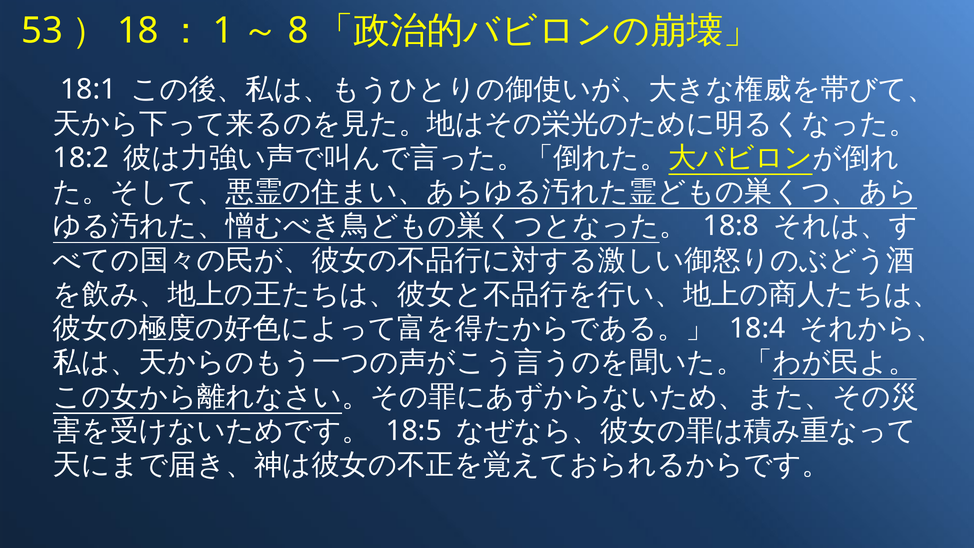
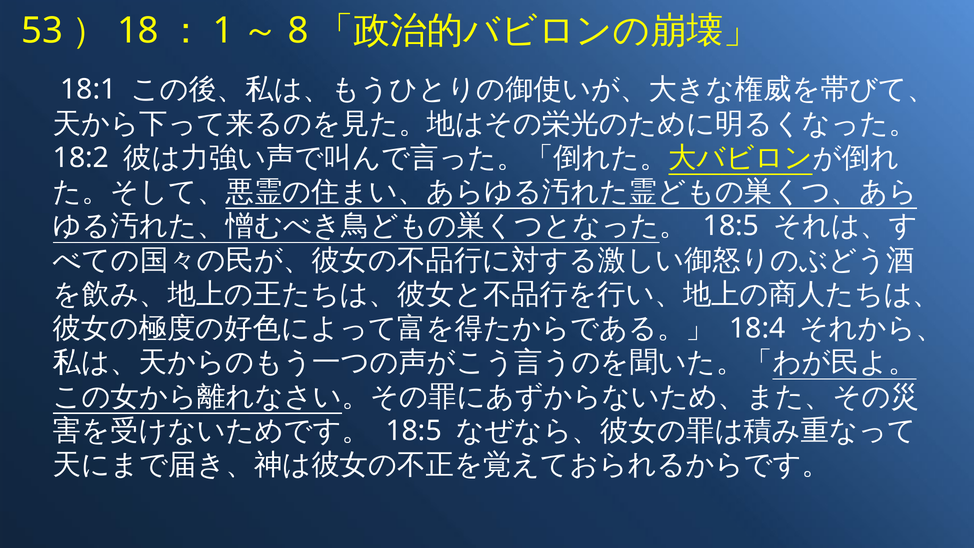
18:8: 18:8 -> 18:5 (731, 226)
